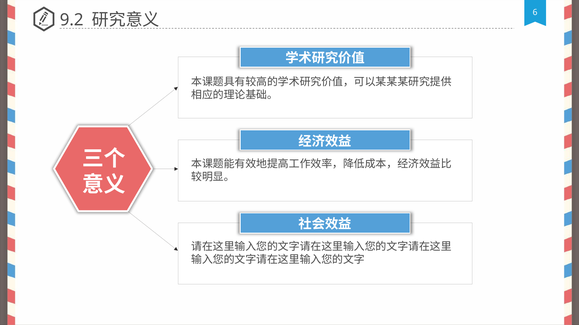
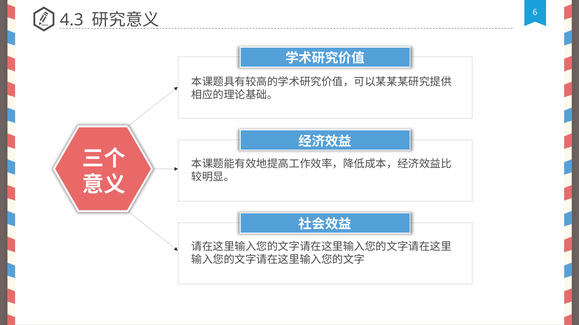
9.2: 9.2 -> 4.3 (72, 20)
